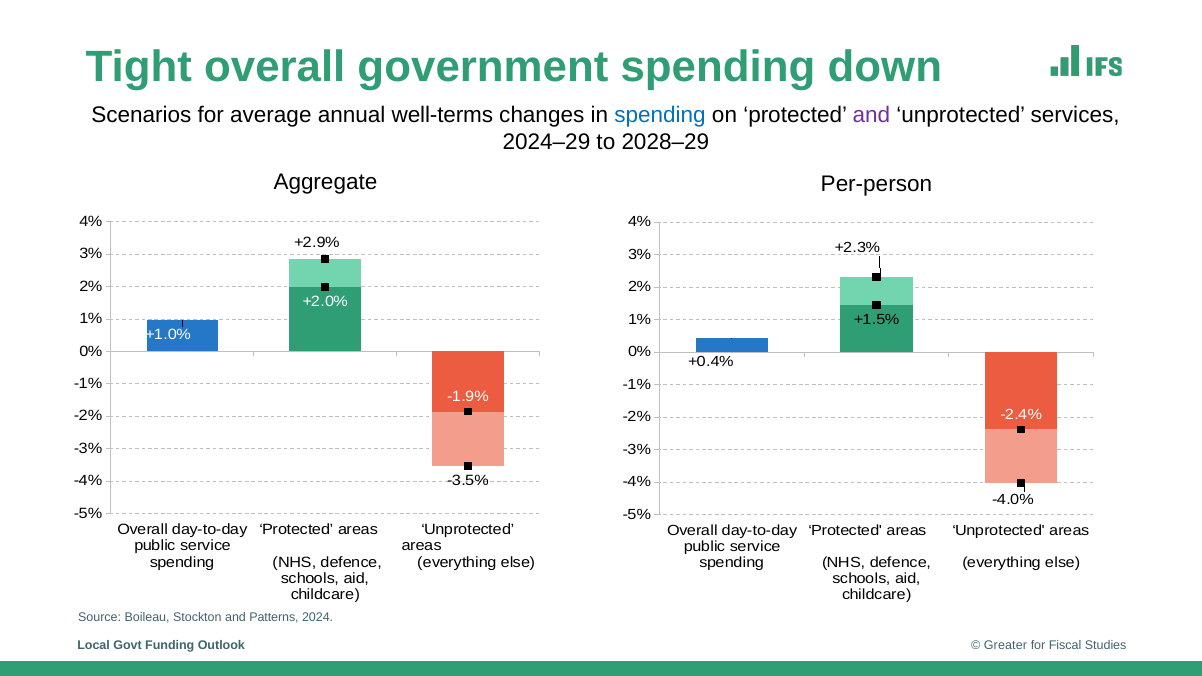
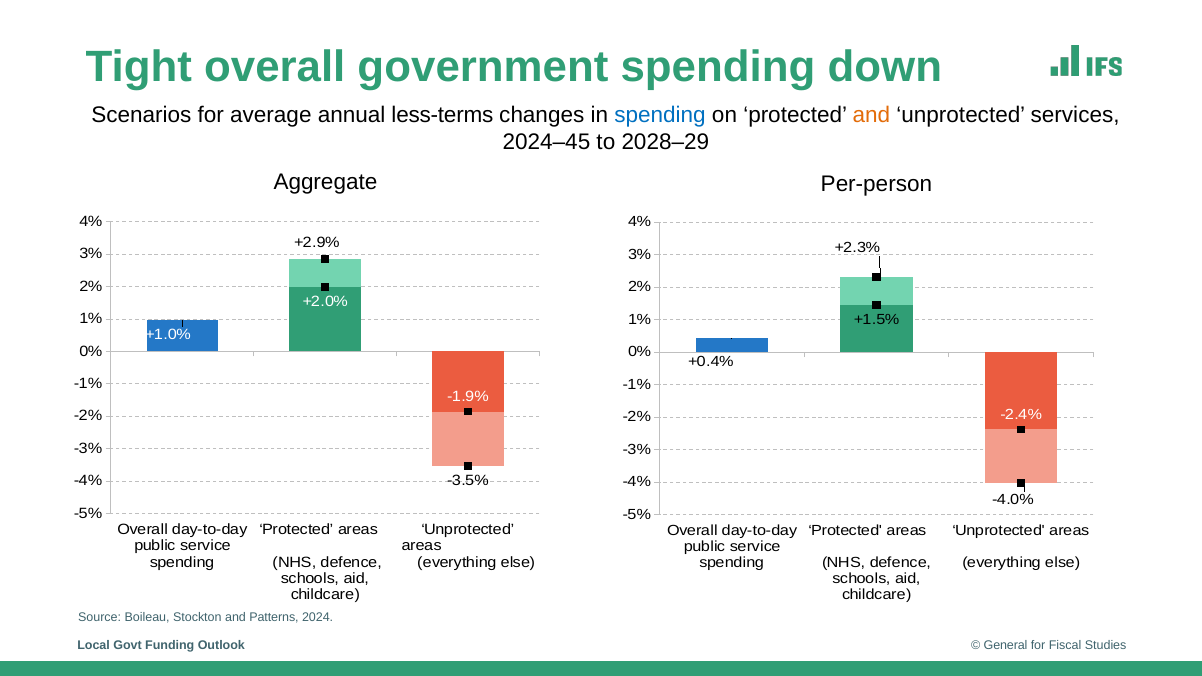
well-terms: well-terms -> less-terms (442, 115)
and colour: purple -> orange (871, 115)
2024–29: 2024–29 -> 2024–45 (546, 142)
Greater: Greater -> General (1006, 646)
